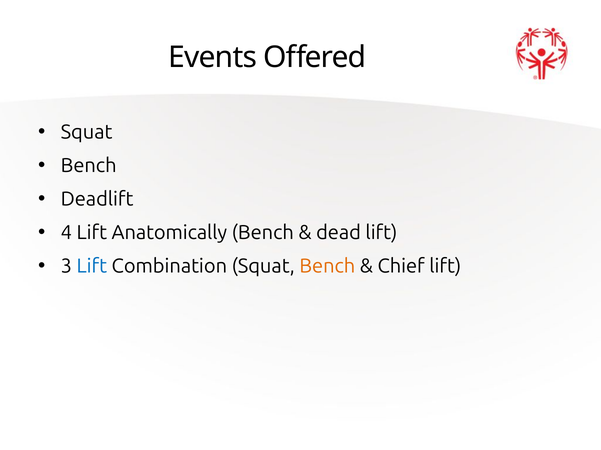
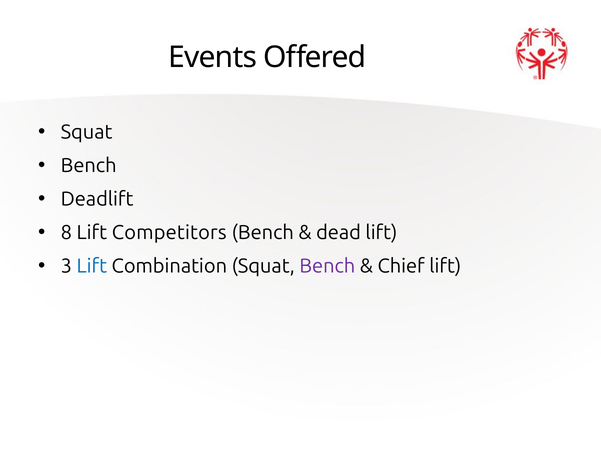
4: 4 -> 8 (66, 233)
Anatomically: Anatomically -> Competitors (169, 233)
Bench colour: orange -> purple (327, 267)
